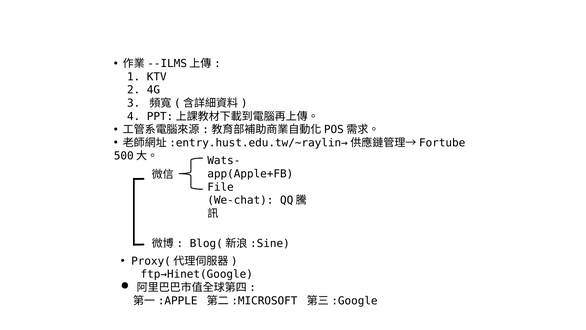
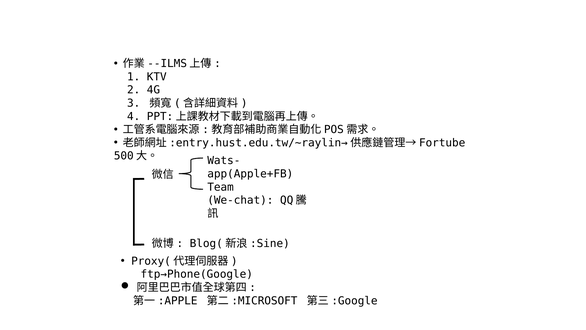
File: File -> Team (221, 187)
ftp→Hinet(Google: ftp→Hinet(Google -> ftp→Phone(Google (197, 274)
